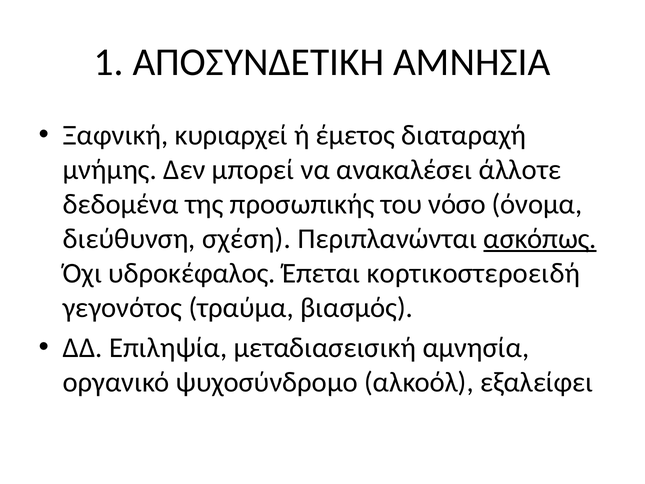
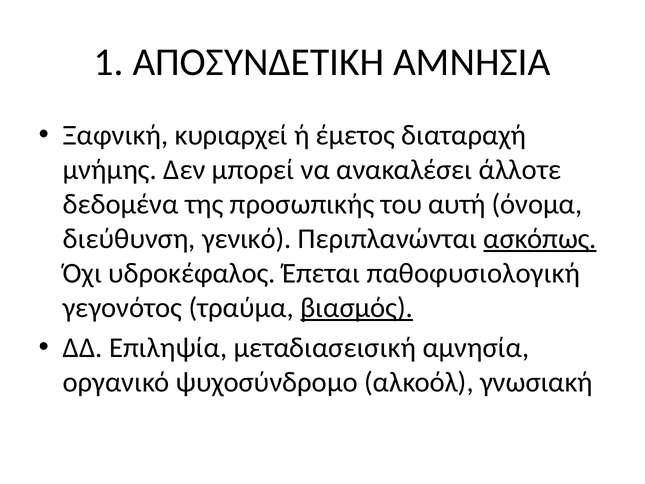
νόσο: νόσο -> αυτή (457, 204)
σχέση: σχέση -> γενικό (247, 239)
κορτικοστεροειδή: κορτικοστεροειδή -> παθοφυσιολογική (473, 273)
βιασμός underline: none -> present (357, 308)
εξαλείφει: εξαλείφει -> γνωσιακή (537, 382)
